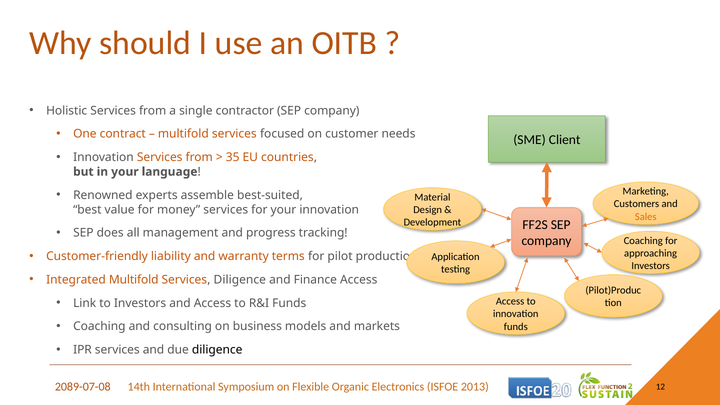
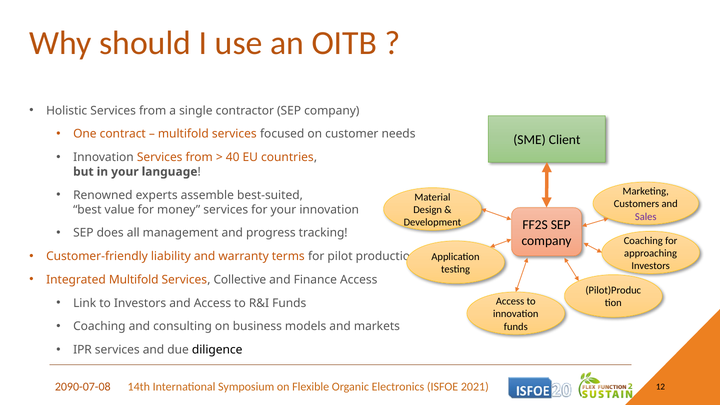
35: 35 -> 40 (233, 157)
Sales colour: orange -> purple (646, 217)
Services Diligence: Diligence -> Collective (240, 280)
2089-07-08: 2089-07-08 -> 2090-07-08 (83, 387)
2013: 2013 -> 2021 (475, 387)
